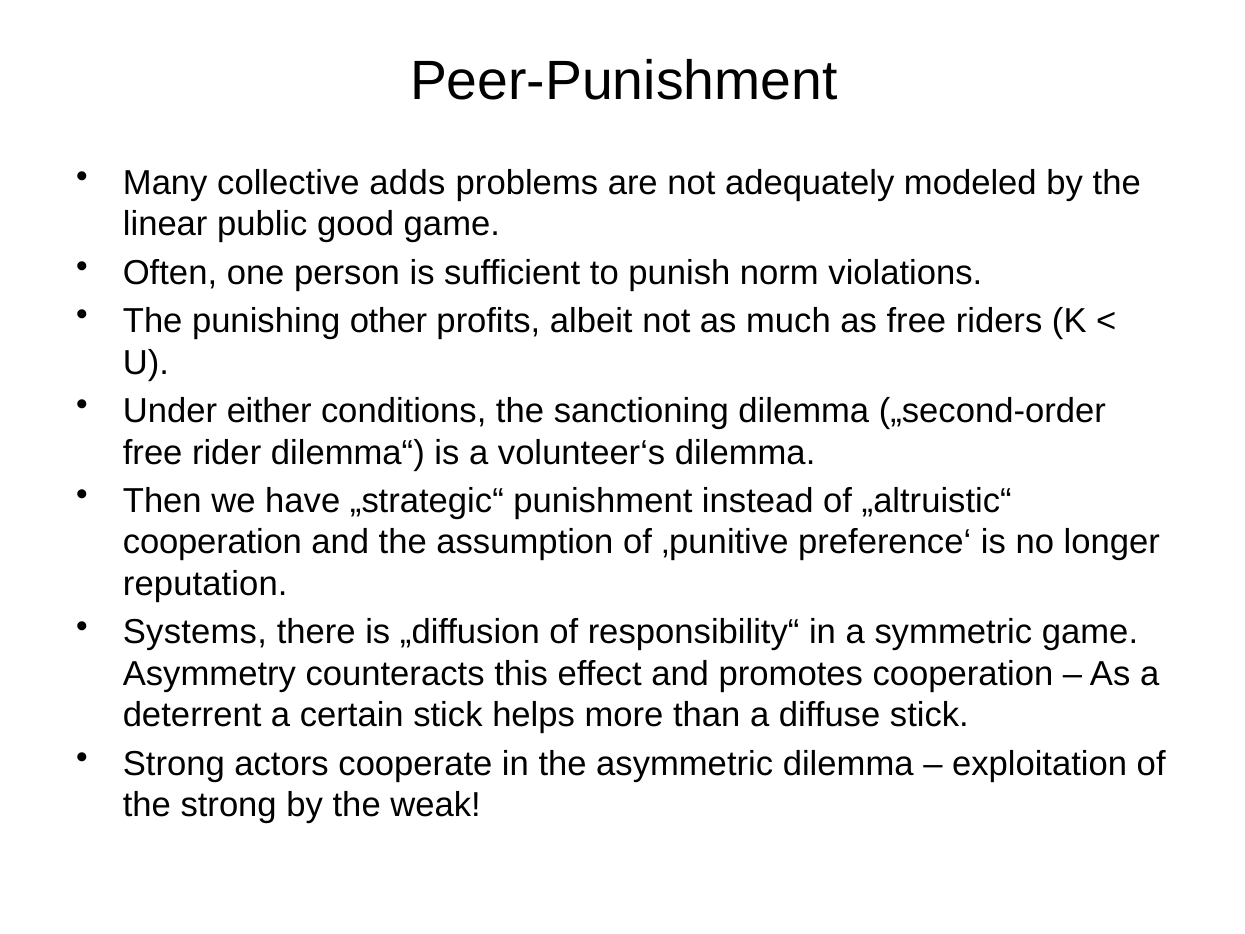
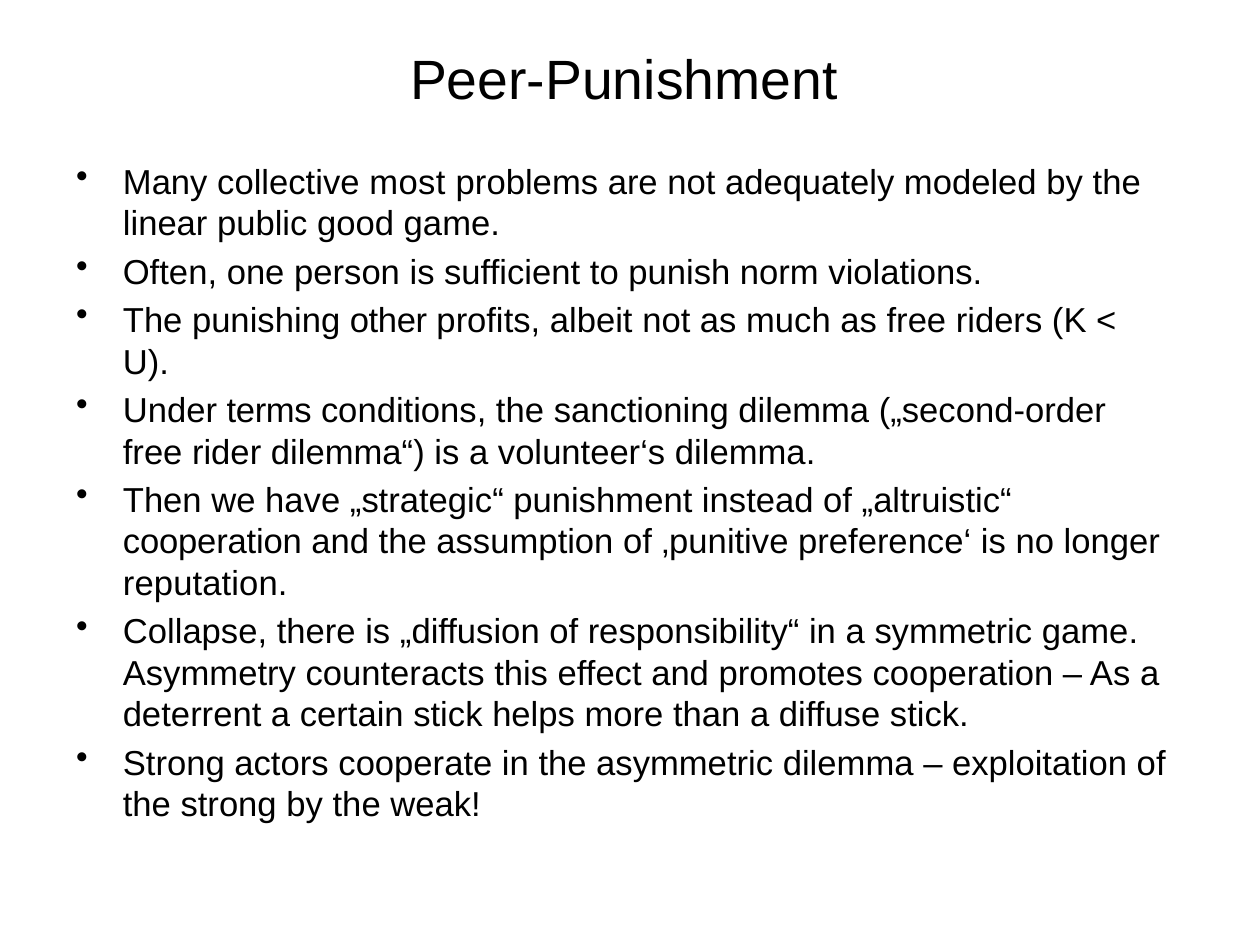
adds: adds -> most (407, 183)
either: either -> terms (269, 411)
Systems: Systems -> Collapse (195, 632)
